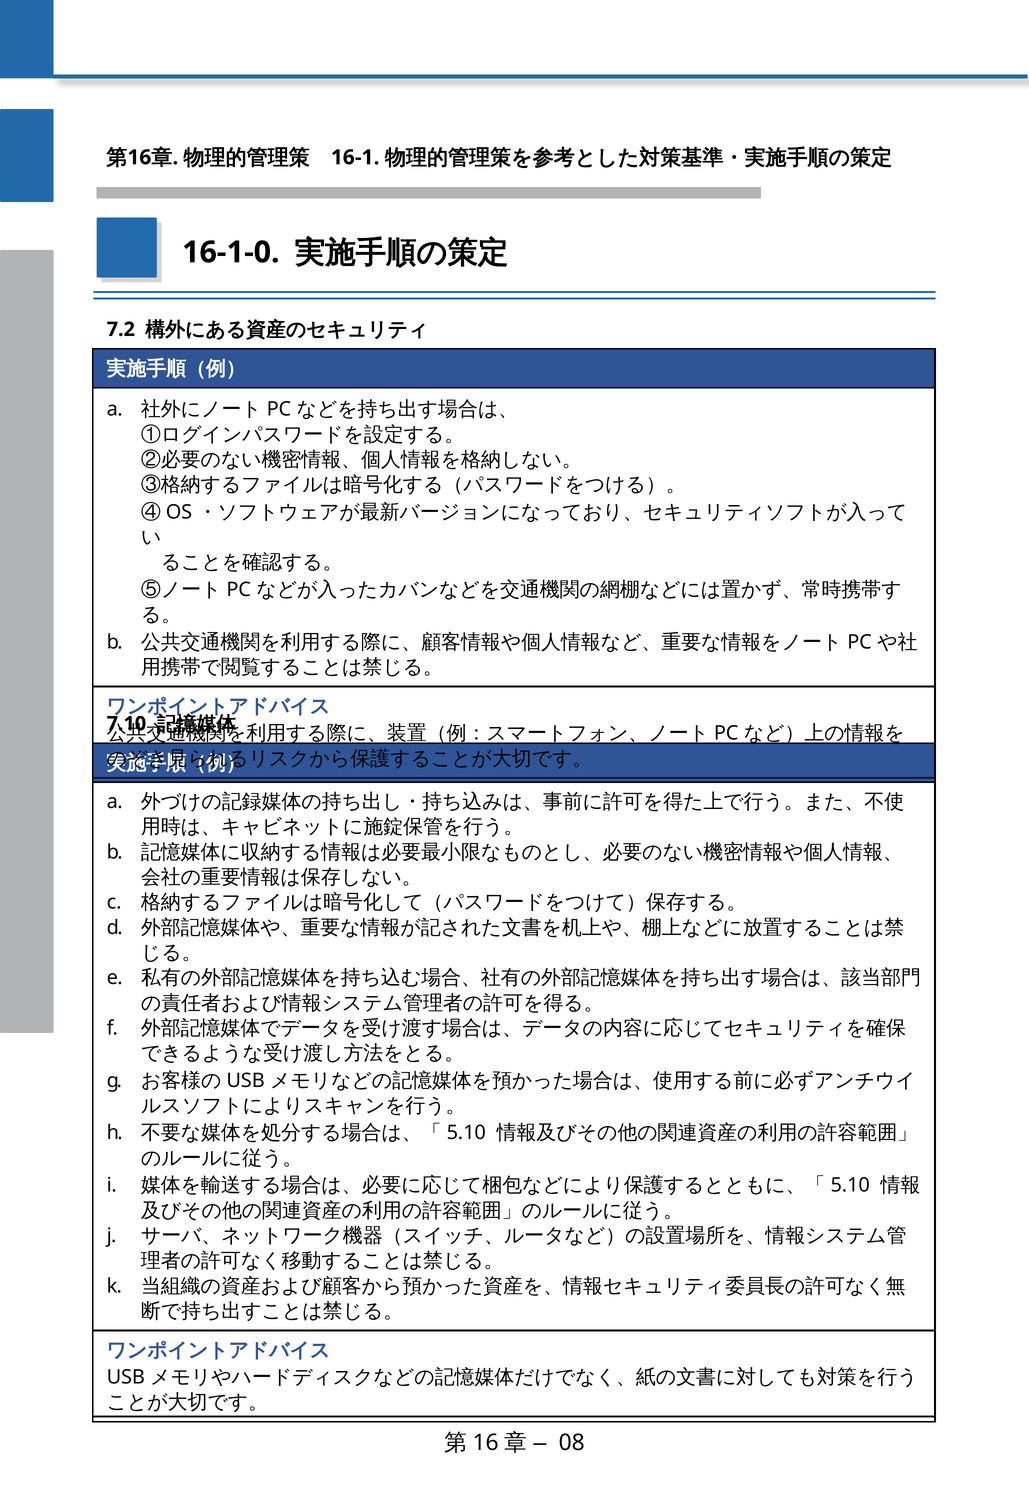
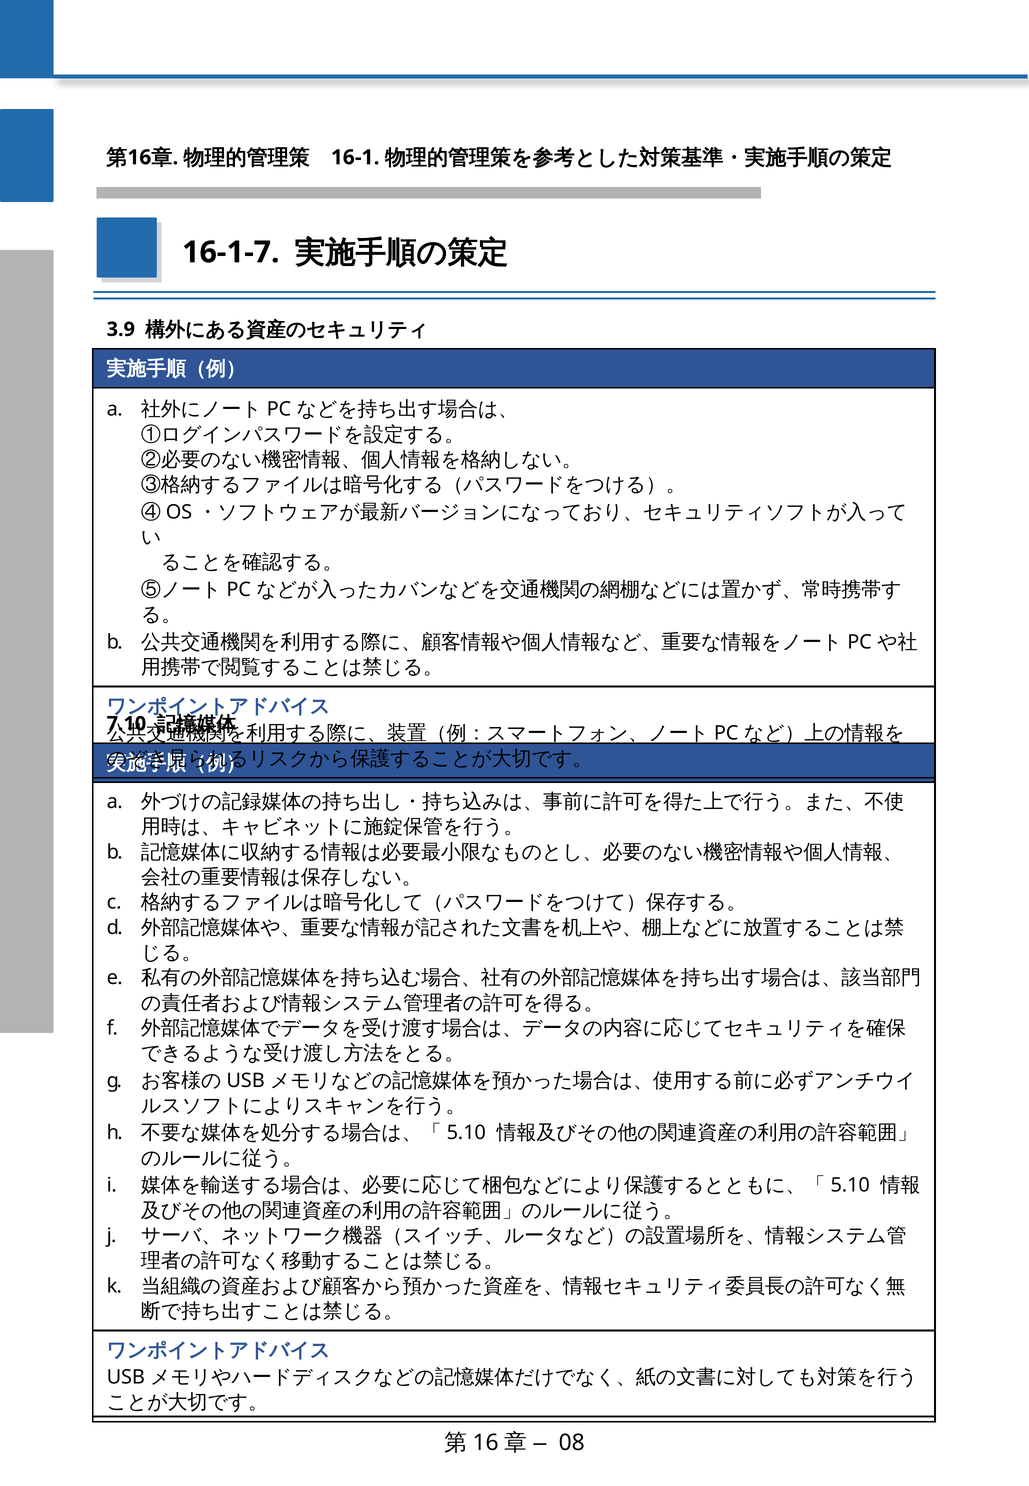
16-1-0: 16-1-0 -> 16-1-7 (231, 252)
7.2: 7.2 -> 3.9 (121, 329)
